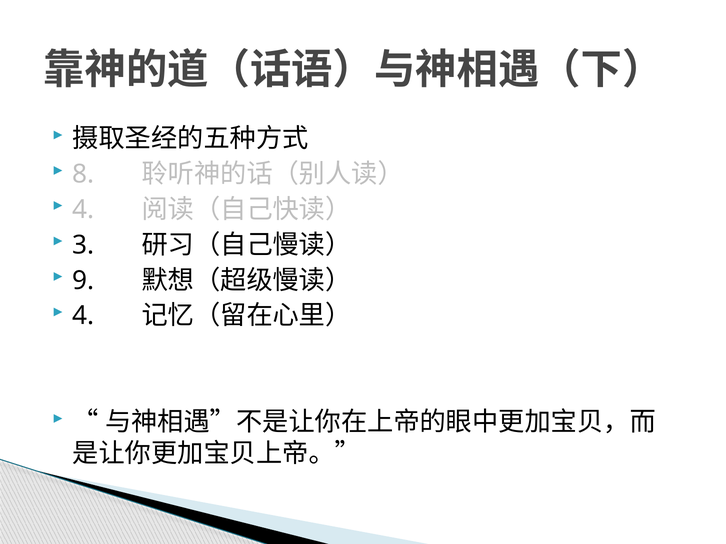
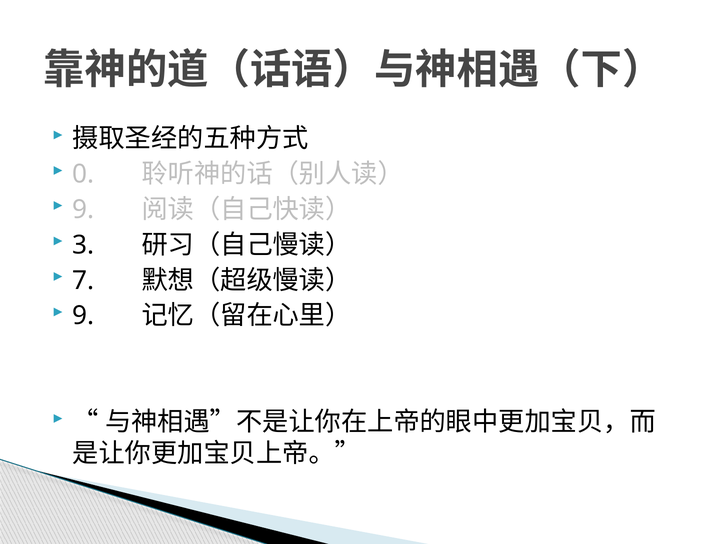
8: 8 -> 0 (83, 174)
4: 4 -> 9 (83, 210)
9: 9 -> 7 (83, 281)
4: 4 -> 9 (83, 316)
